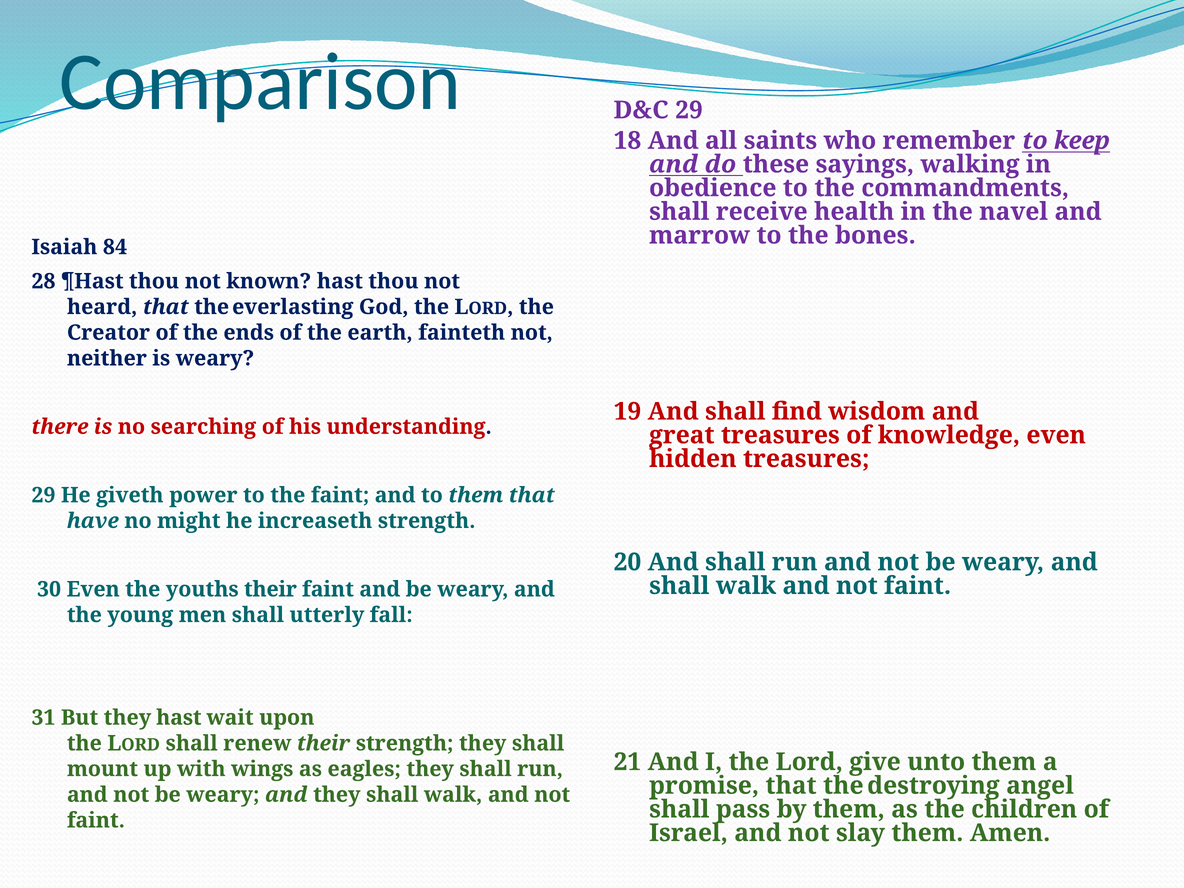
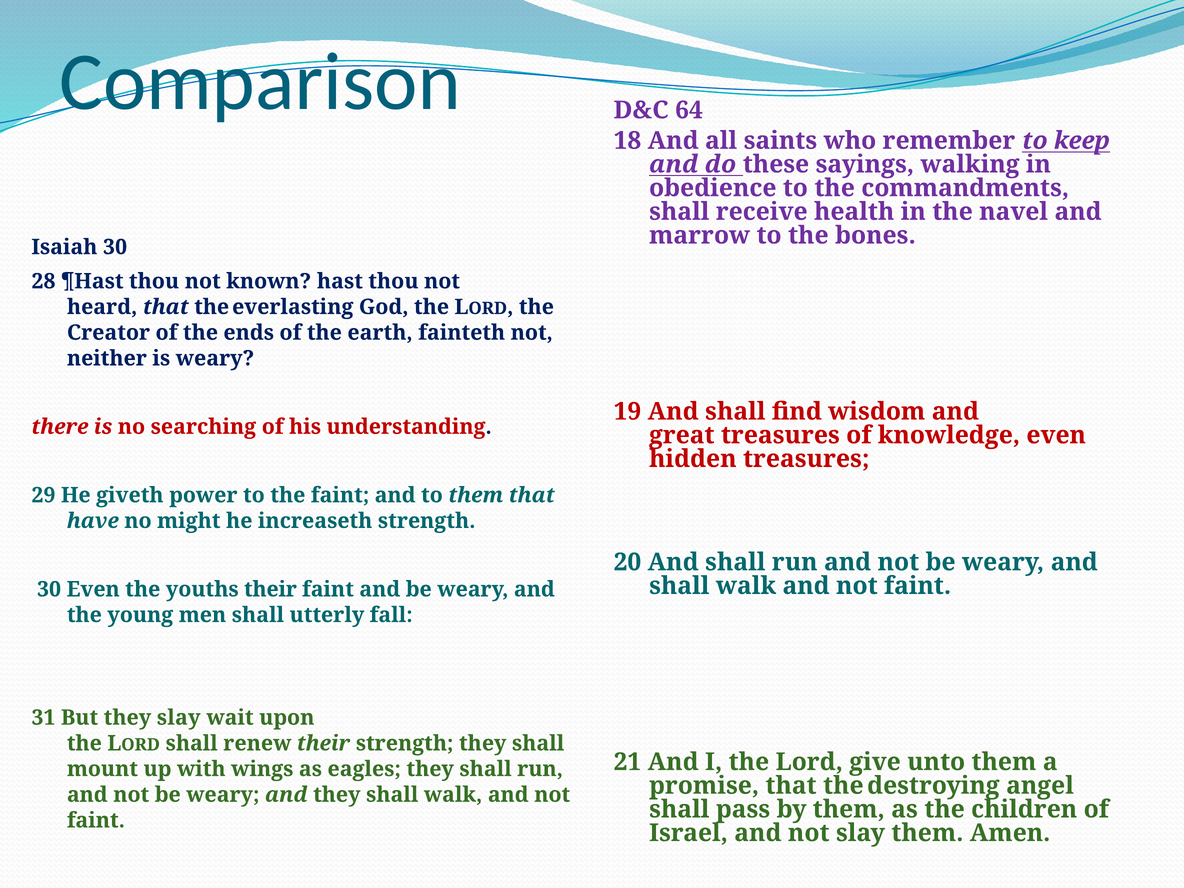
D&C 29: 29 -> 64 (689, 110)
Isaiah 84: 84 -> 30 (115, 247)
they hast: hast -> slay (179, 718)
